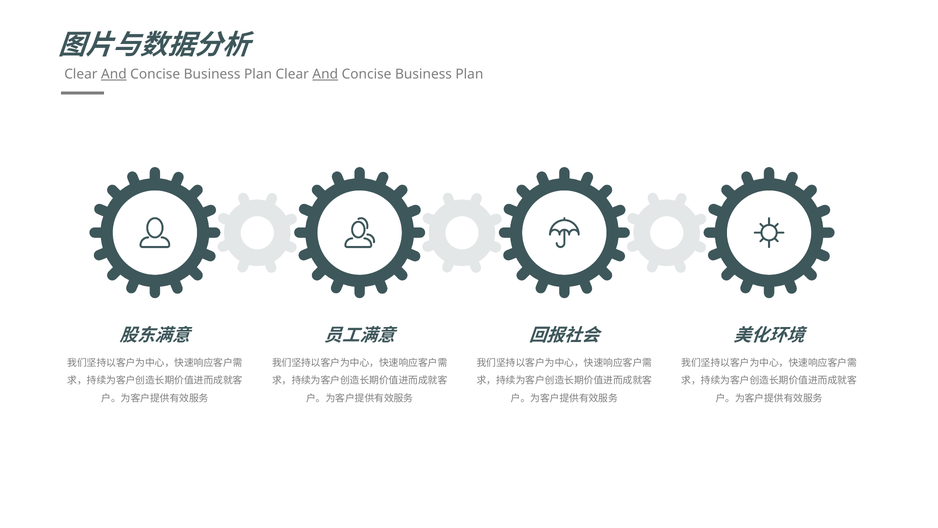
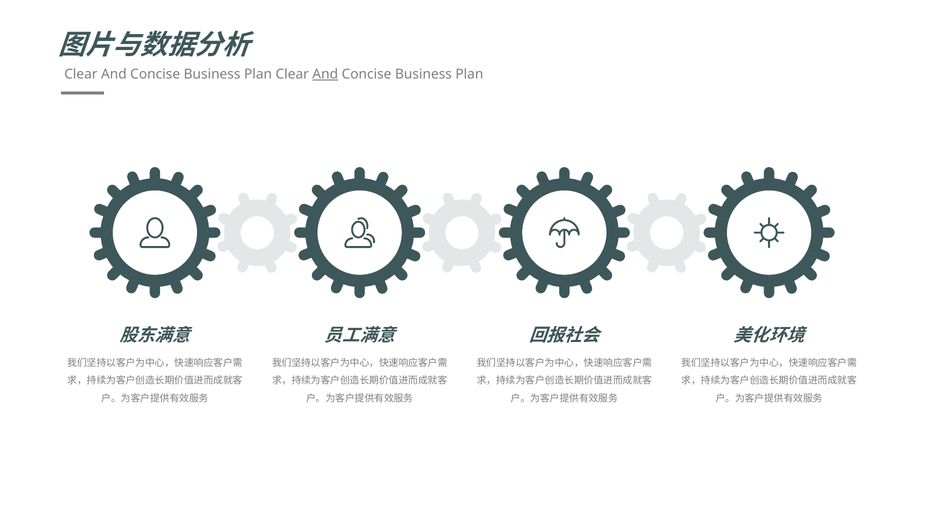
And underline: present -> none (114, 74)
